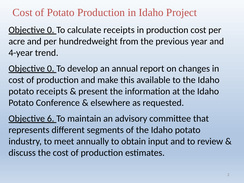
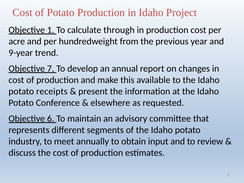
0: 0 -> 1 (51, 30)
calculate receipts: receipts -> through (119, 30)
4-year: 4-year -> 9-year (21, 53)
0: 0 -> 7 (51, 69)
